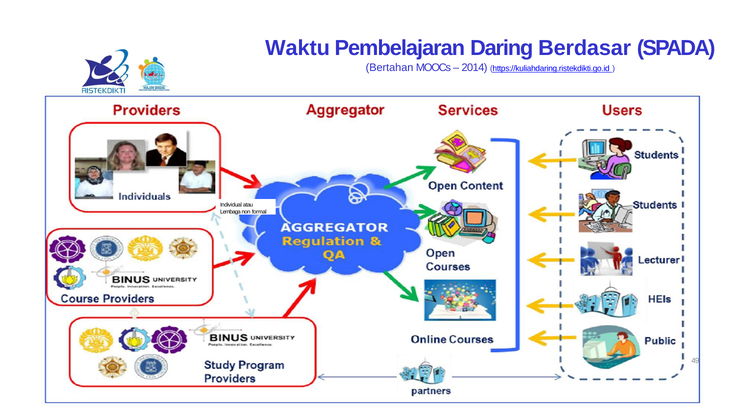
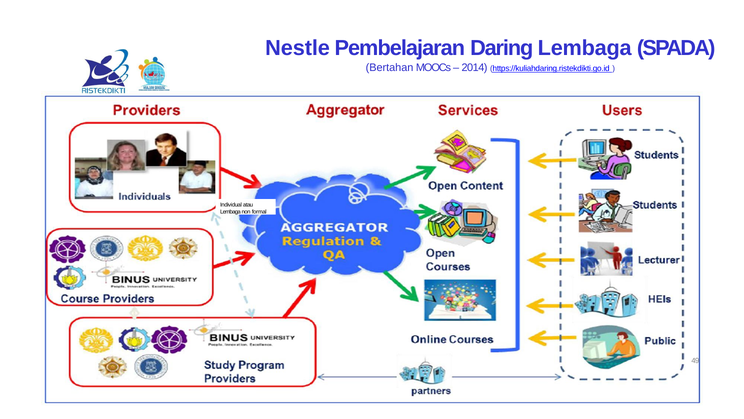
Waktu: Waktu -> Nestle (298, 48)
Daring Berdasar: Berdasar -> Lembaga (585, 48)
